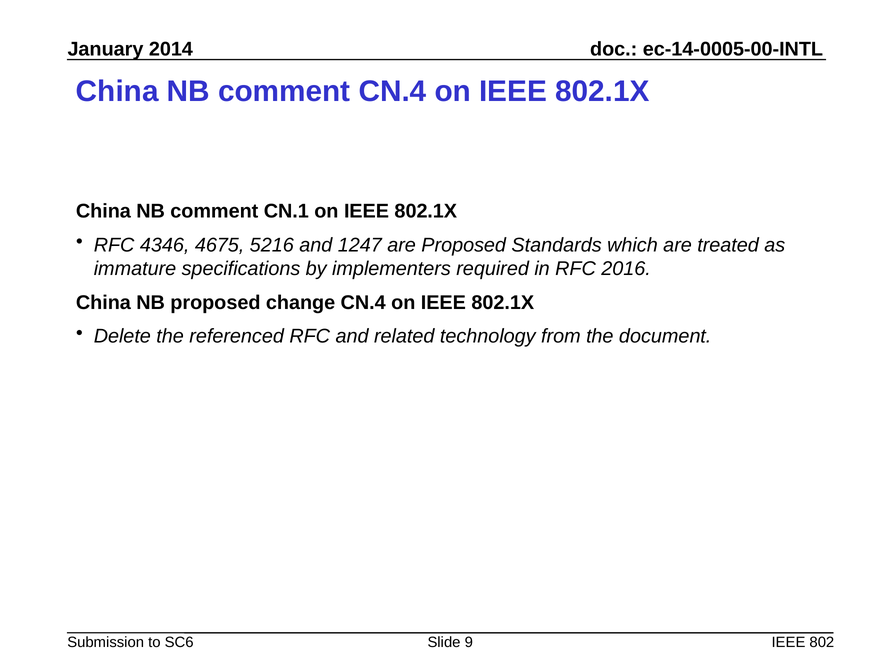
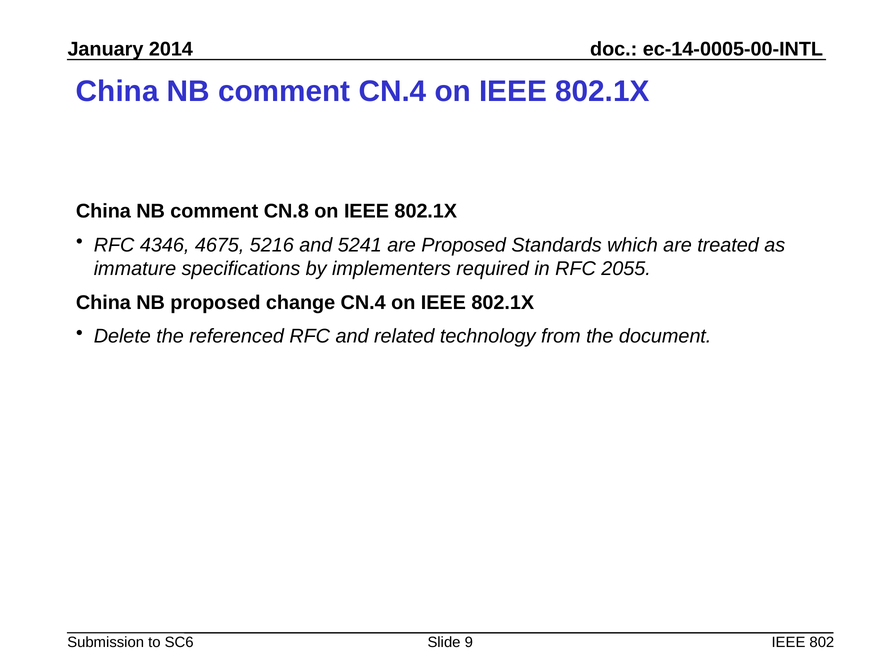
CN.1: CN.1 -> CN.8 (286, 211)
1247: 1247 -> 5241 (360, 245)
2016: 2016 -> 2055 (626, 269)
